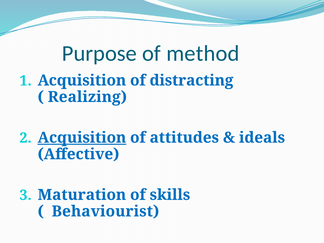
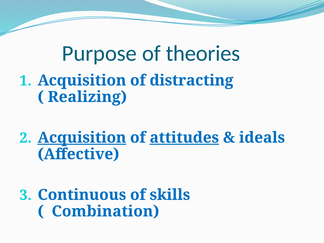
method: method -> theories (203, 54)
attitudes underline: none -> present (184, 138)
Maturation: Maturation -> Continuous (82, 195)
Behaviourist: Behaviourist -> Combination (105, 211)
